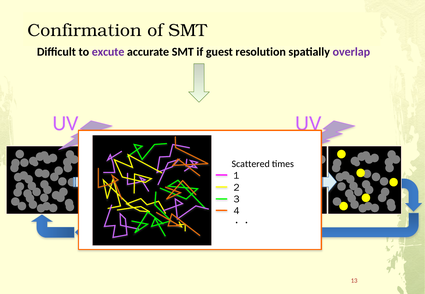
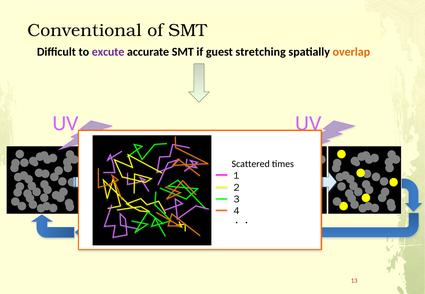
Confirmation: Confirmation -> Conventional (84, 30)
resolution: resolution -> stretching (261, 52)
overlap colour: purple -> orange (351, 52)
